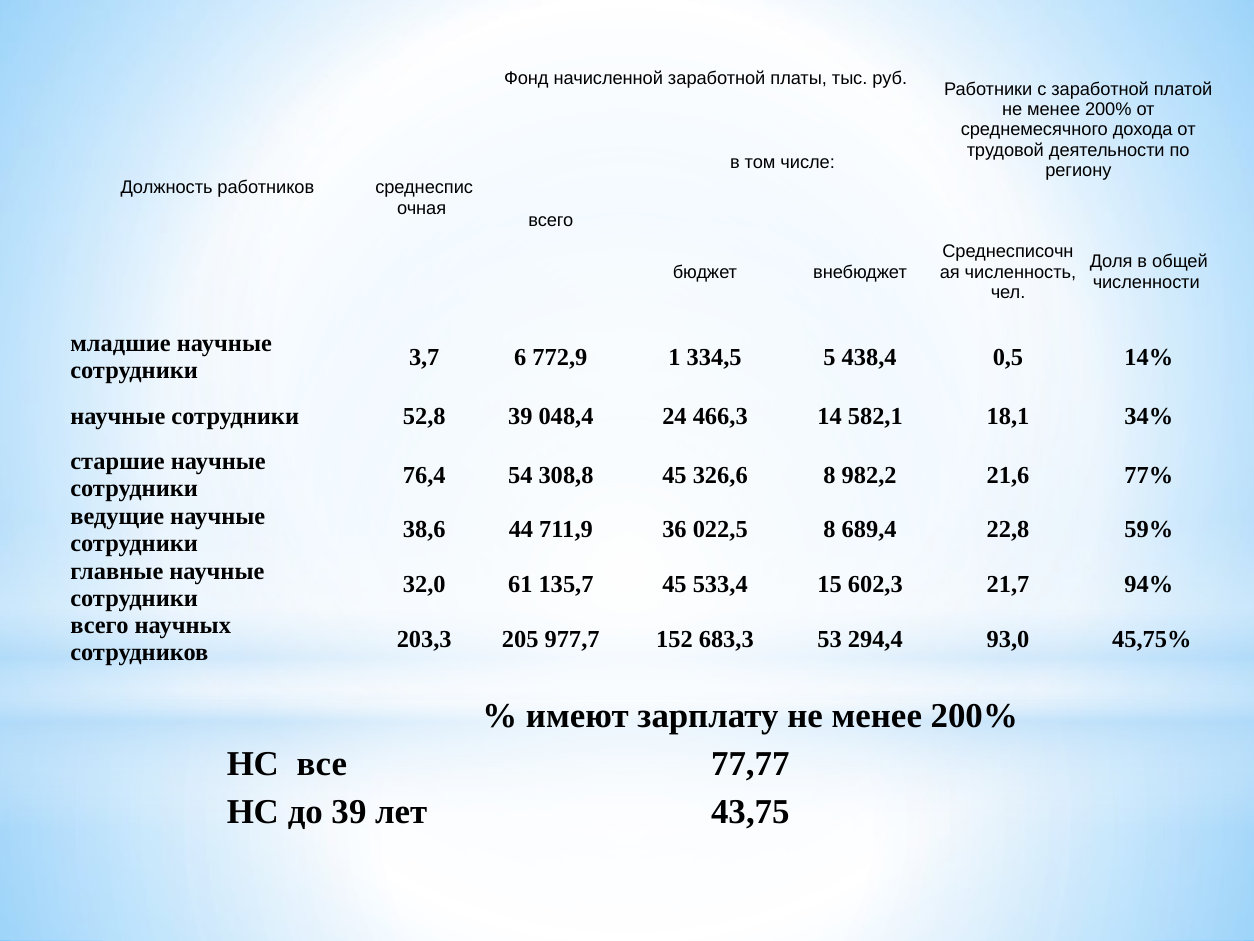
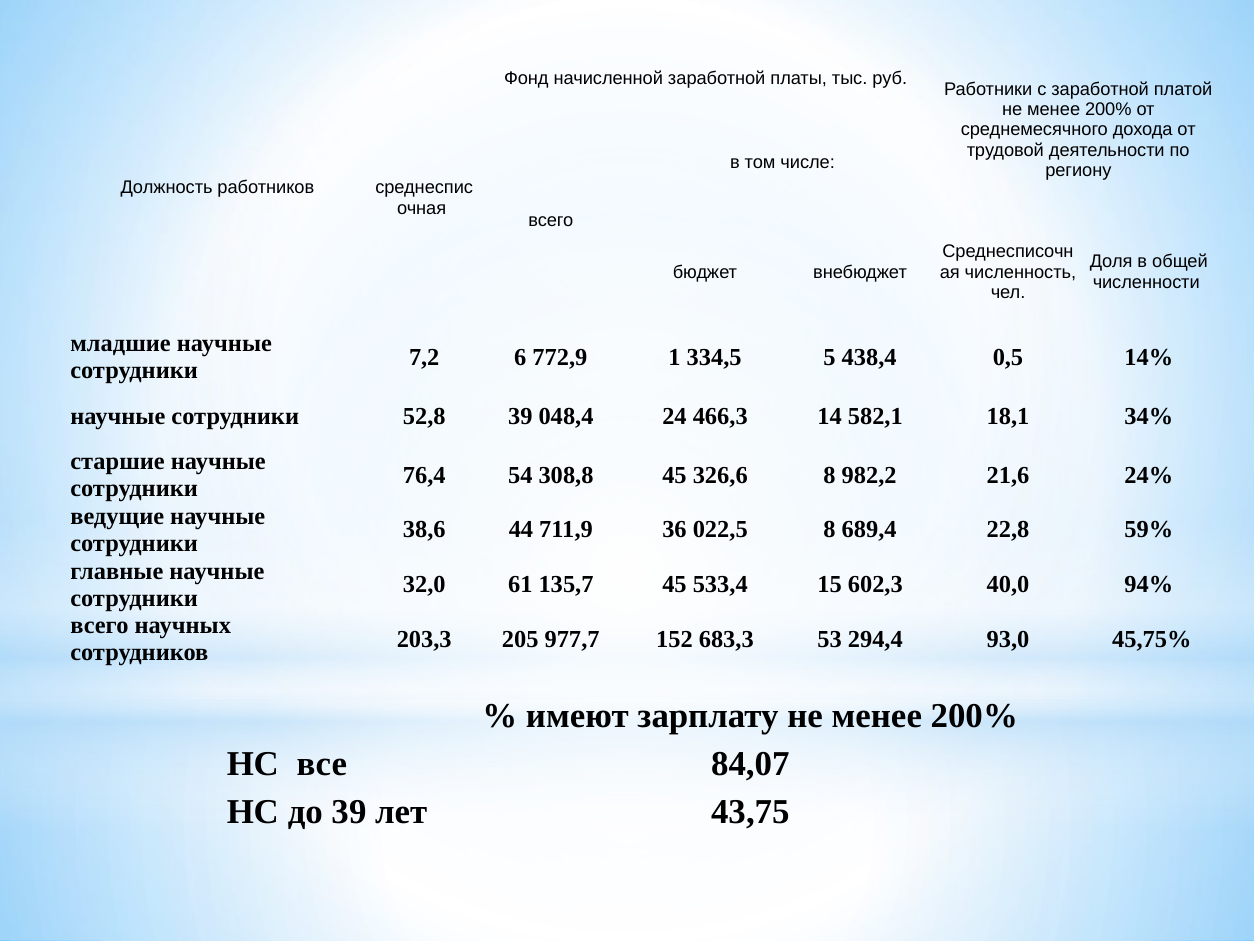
3,7: 3,7 -> 7,2 (424, 357)
77%: 77% -> 24% (1149, 475)
21,7: 21,7 -> 40,0 (1008, 584)
77,77: 77,77 -> 84,07 (750, 764)
